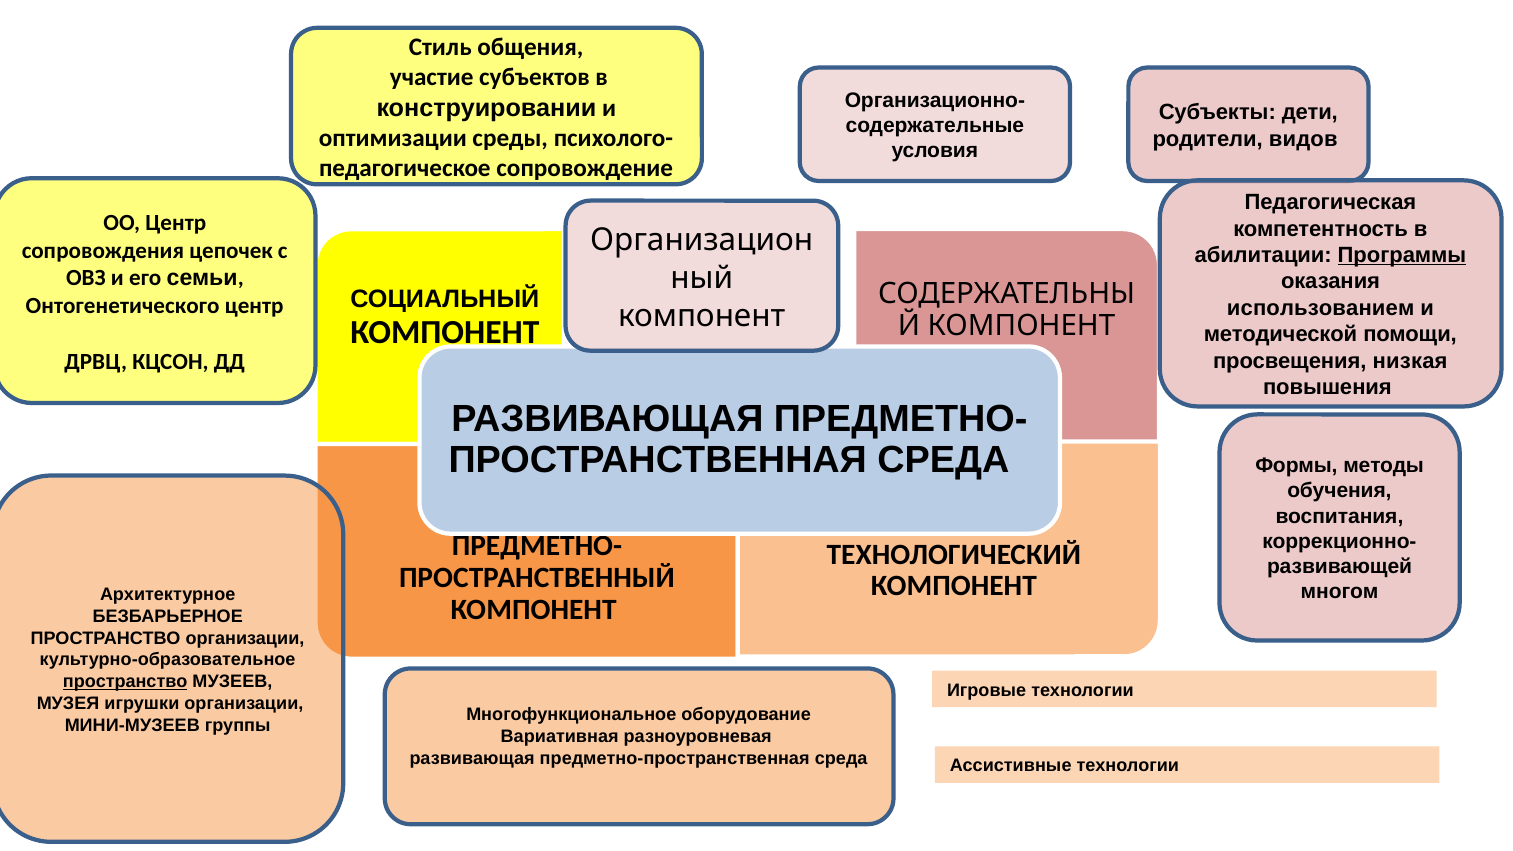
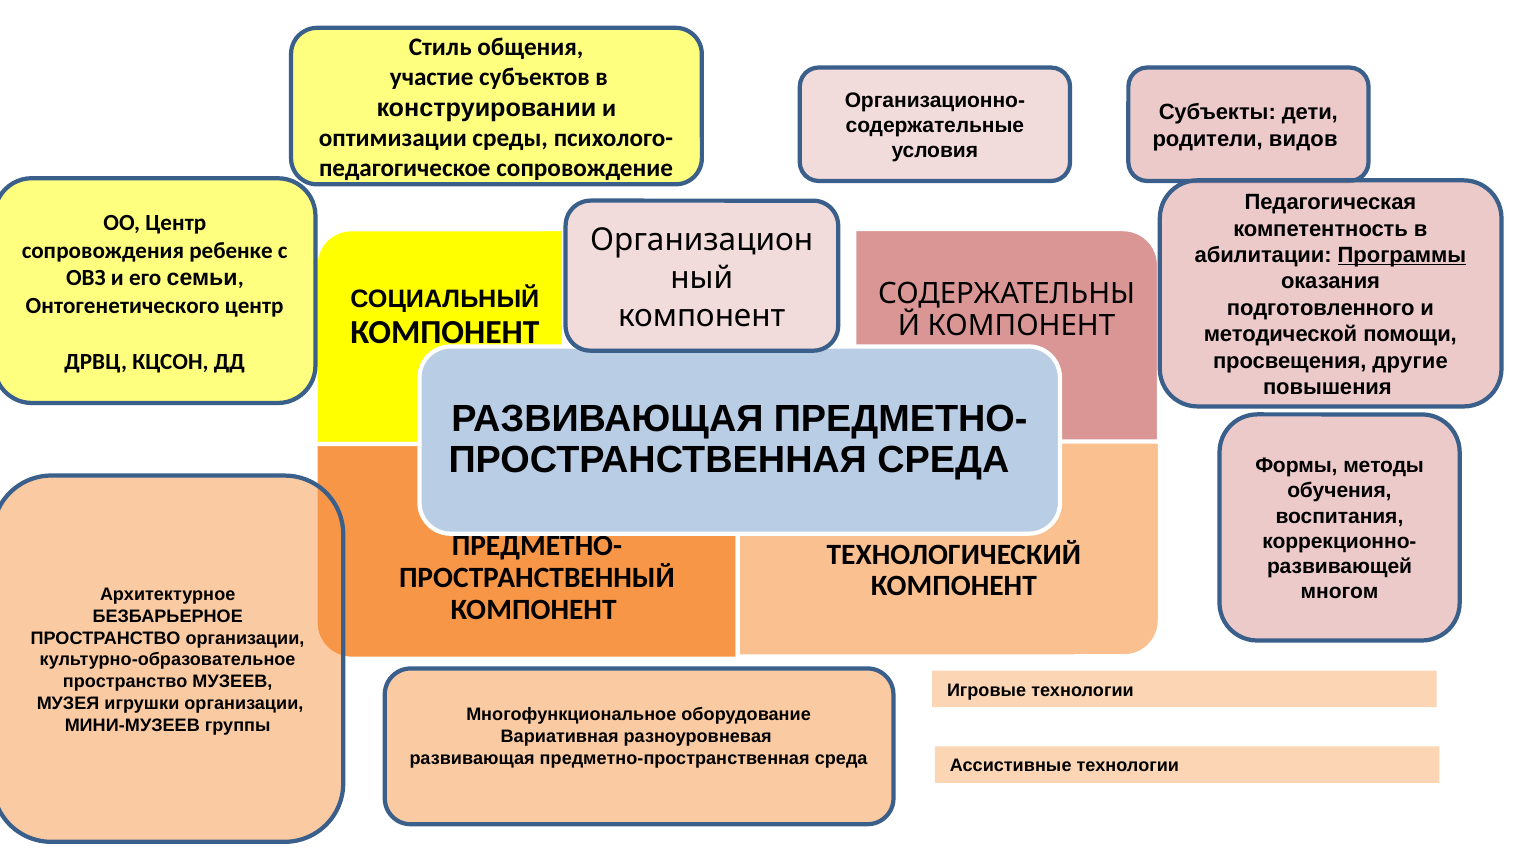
цепочек: цепочек -> ребенке (231, 251)
использованием: использованием -> подготовленного (1321, 308)
низкая: низкая -> другие (1410, 361)
пространство underline: present -> none (125, 682)
